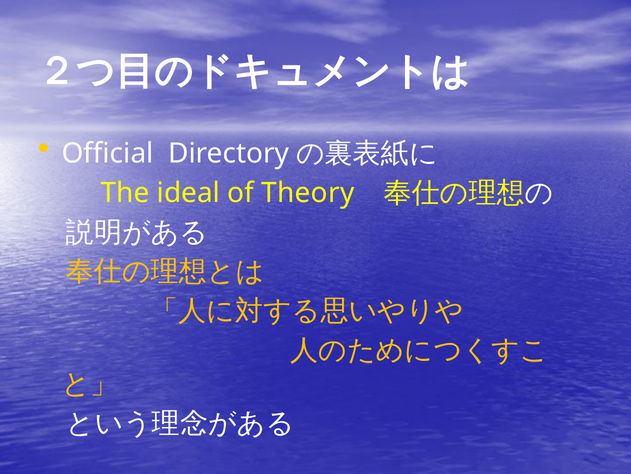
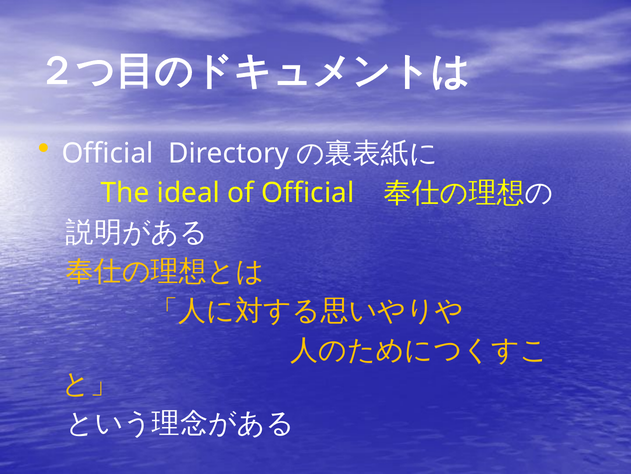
of Theory: Theory -> Official (308, 193)
